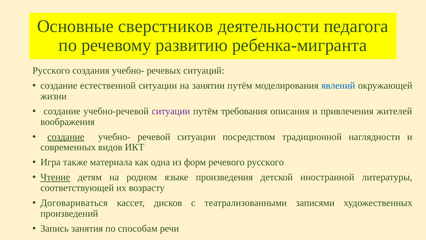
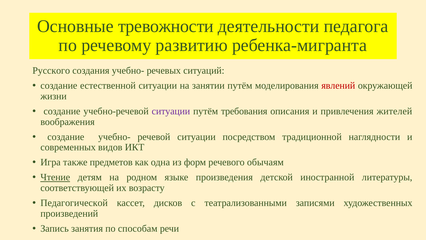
сверстников: сверстников -> тревожности (166, 26)
явлений colour: blue -> red (338, 86)
создание underline: present -> none (66, 137)
материала: материала -> предметов (111, 162)
речевого русского: русского -> обычаям (265, 162)
Договариваться: Договариваться -> Педагогической (74, 203)
